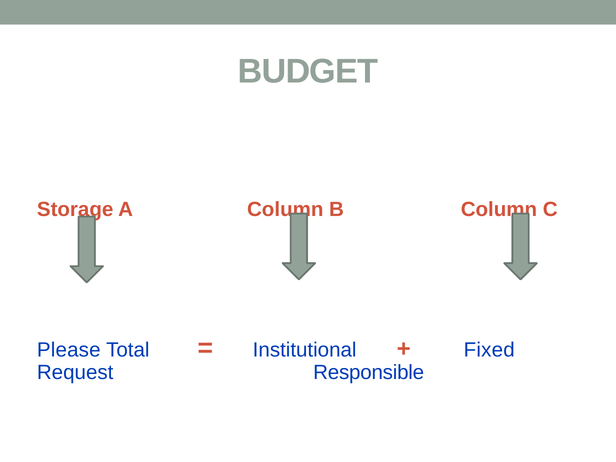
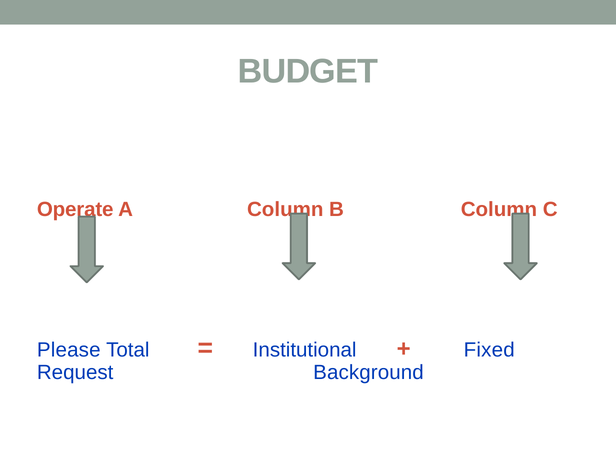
Storage: Storage -> Operate (75, 210)
Responsible: Responsible -> Background (369, 373)
